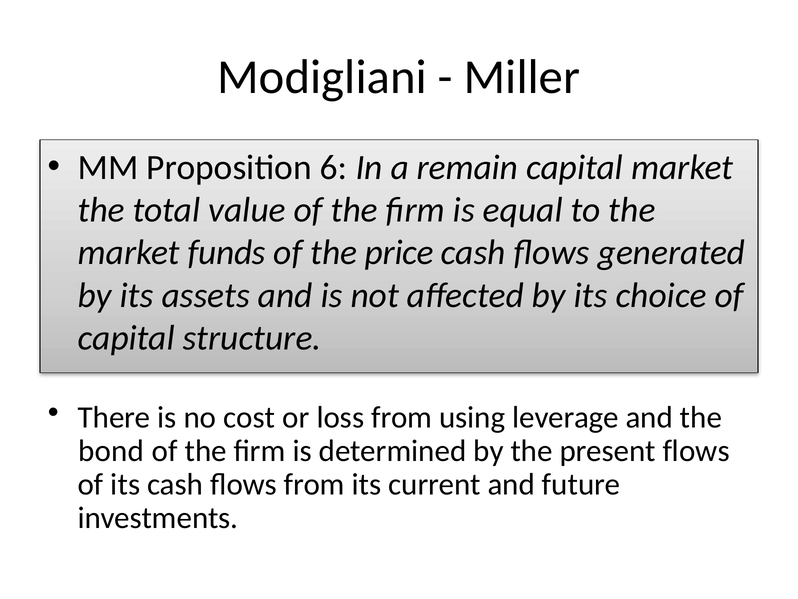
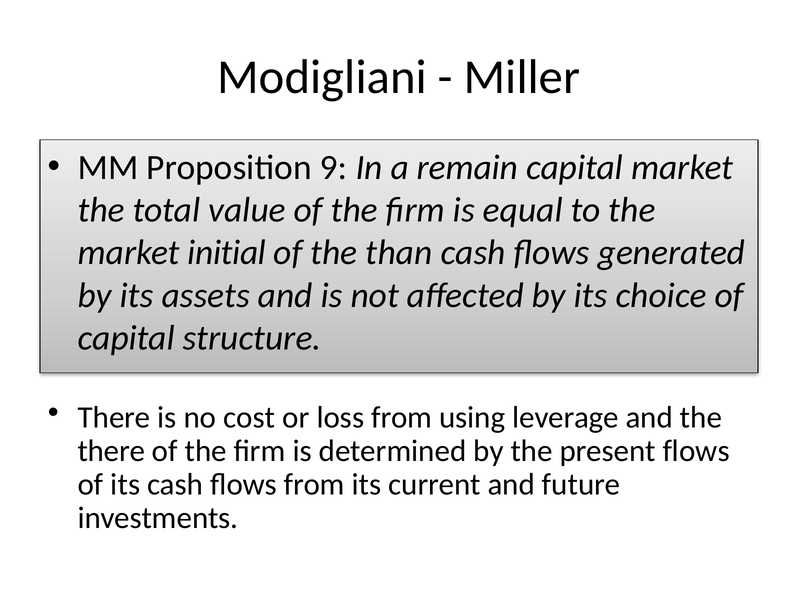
6: 6 -> 9 (334, 167)
funds: funds -> initial (227, 253)
price: price -> than (399, 253)
bond: bond -> there (111, 451)
